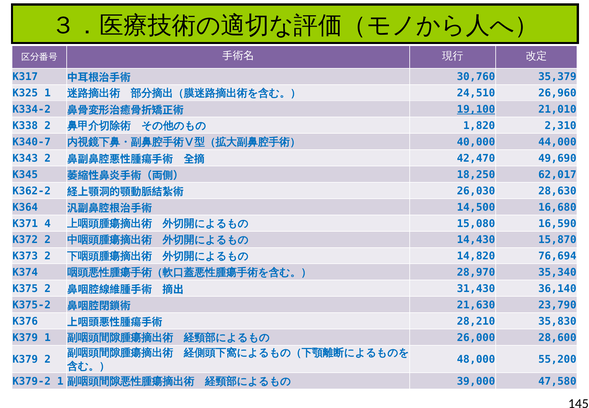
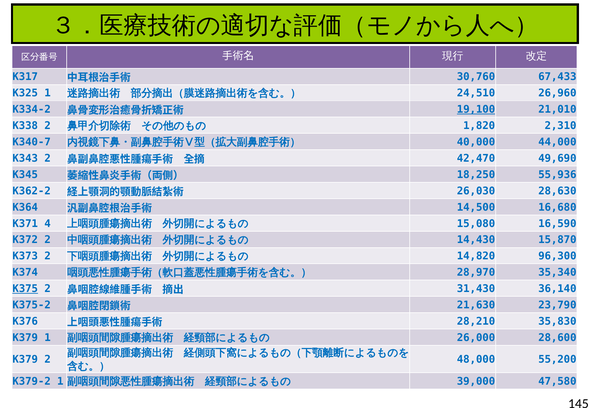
35,379: 35,379 -> 67,433 (557, 77)
62,017: 62,017 -> 55,936 (557, 175)
76,694: 76,694 -> 96,300 (557, 256)
K375 underline: none -> present (25, 289)
